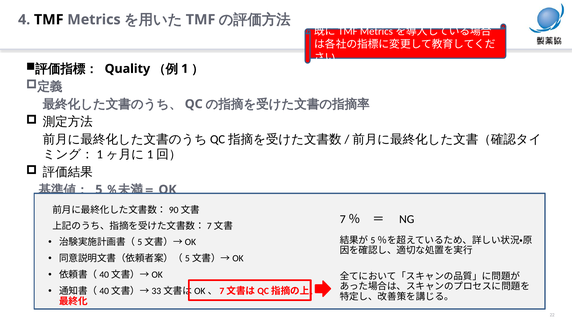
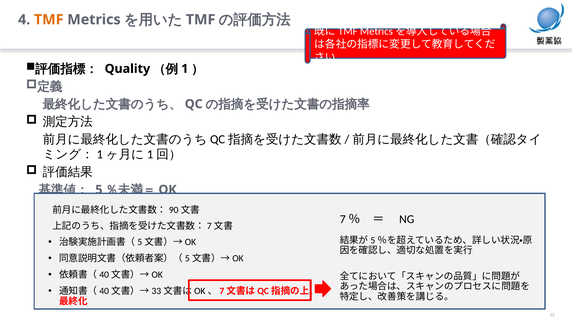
TMF colour: black -> orange (49, 20)
